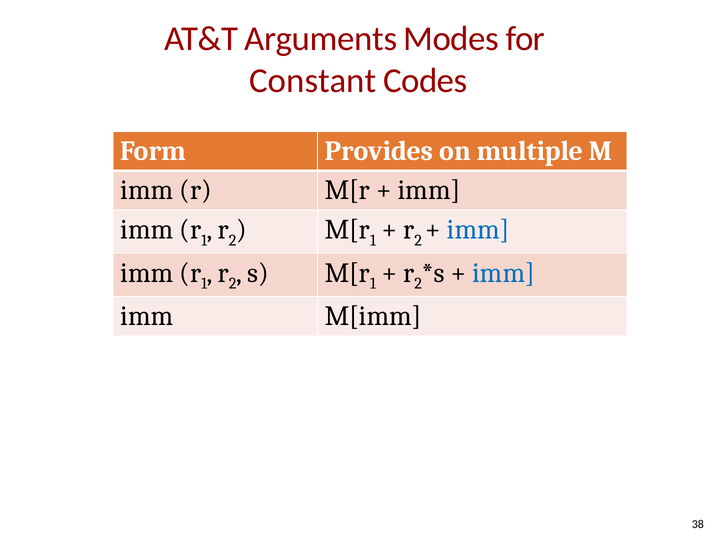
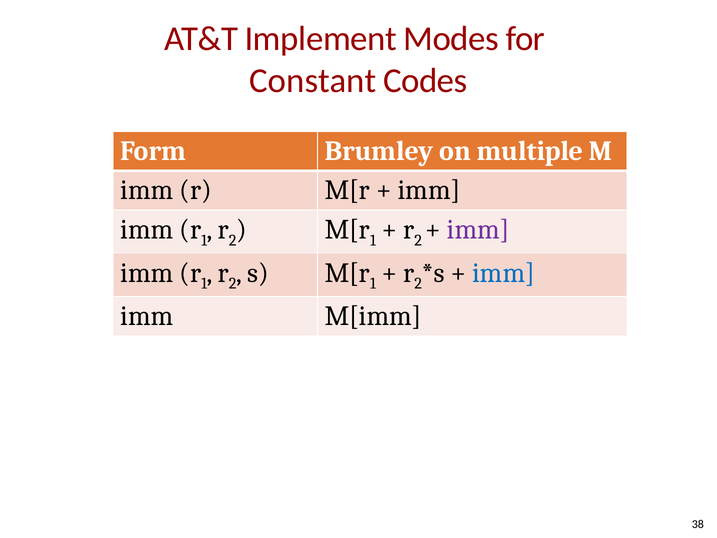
Arguments: Arguments -> Implement (321, 39)
Provides: Provides -> Brumley (379, 151)
imm colour: blue -> purple (478, 229)
